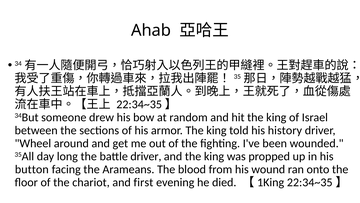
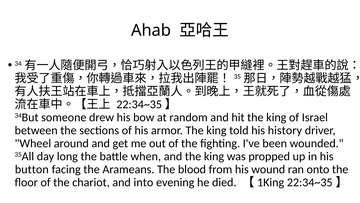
battle driver: driver -> when (146, 156)
first: first -> into (143, 182)
